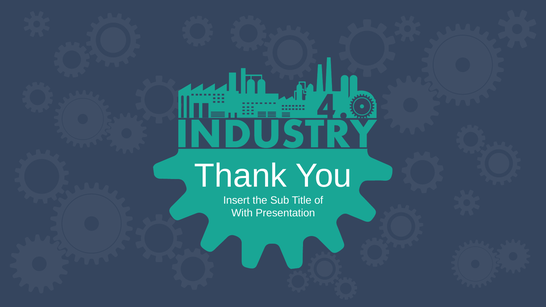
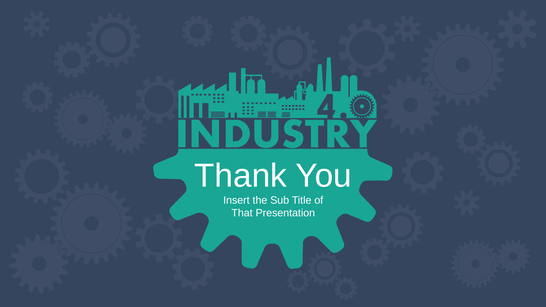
With: With -> That (242, 213)
